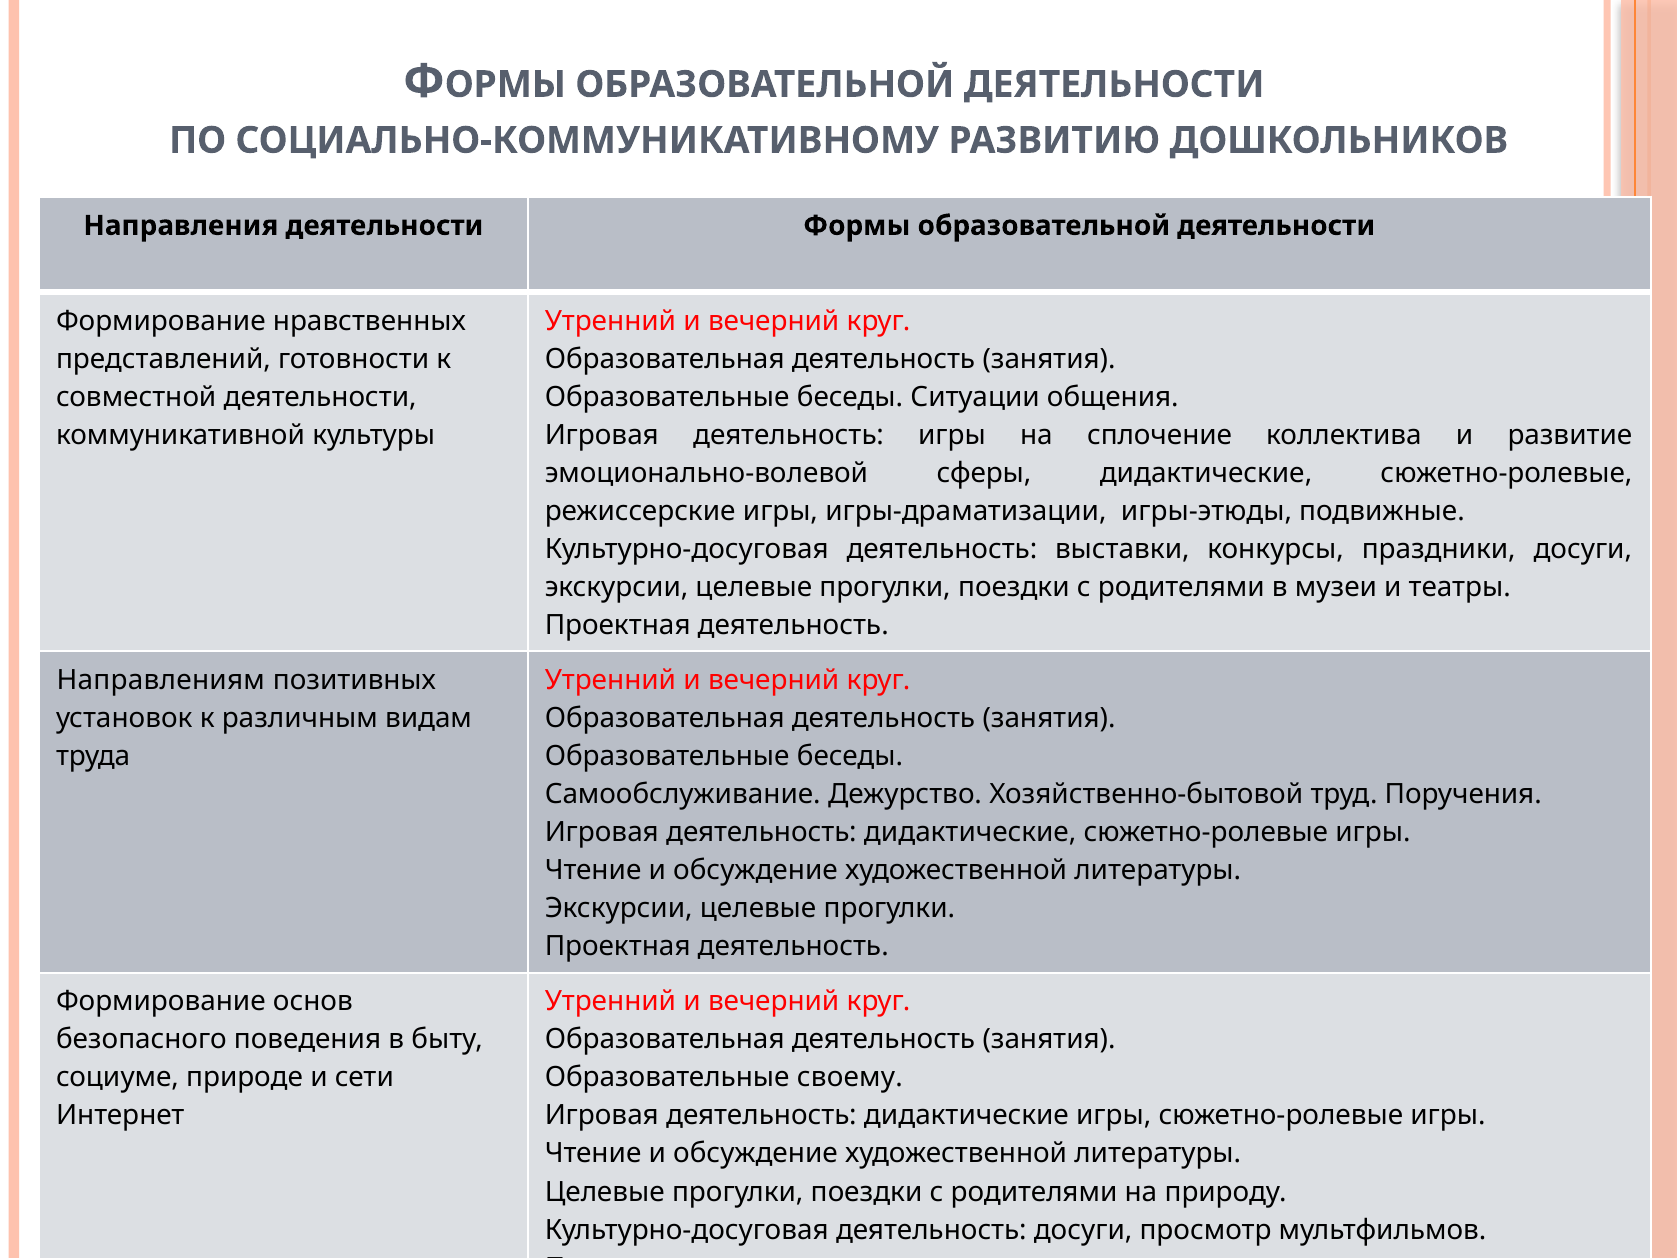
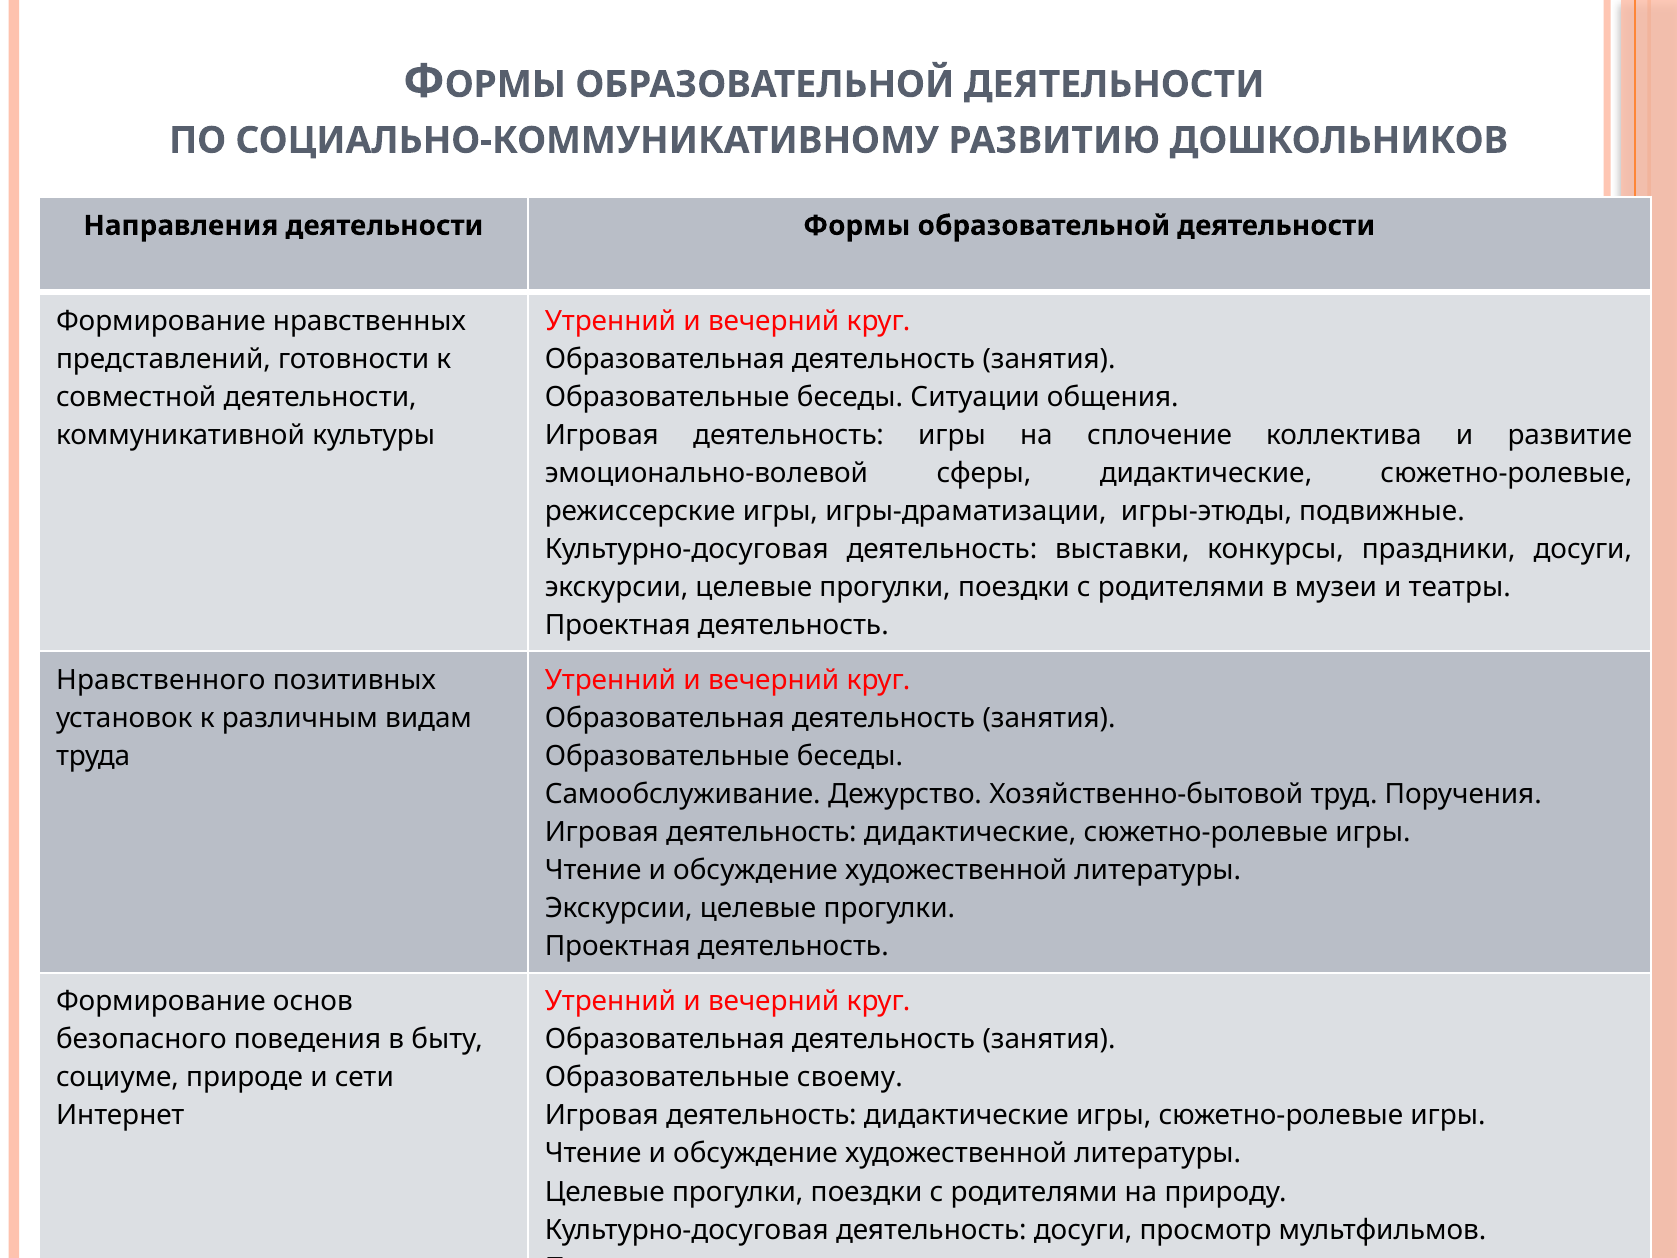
Направлениям: Направлениям -> Нравственного (161, 680)
